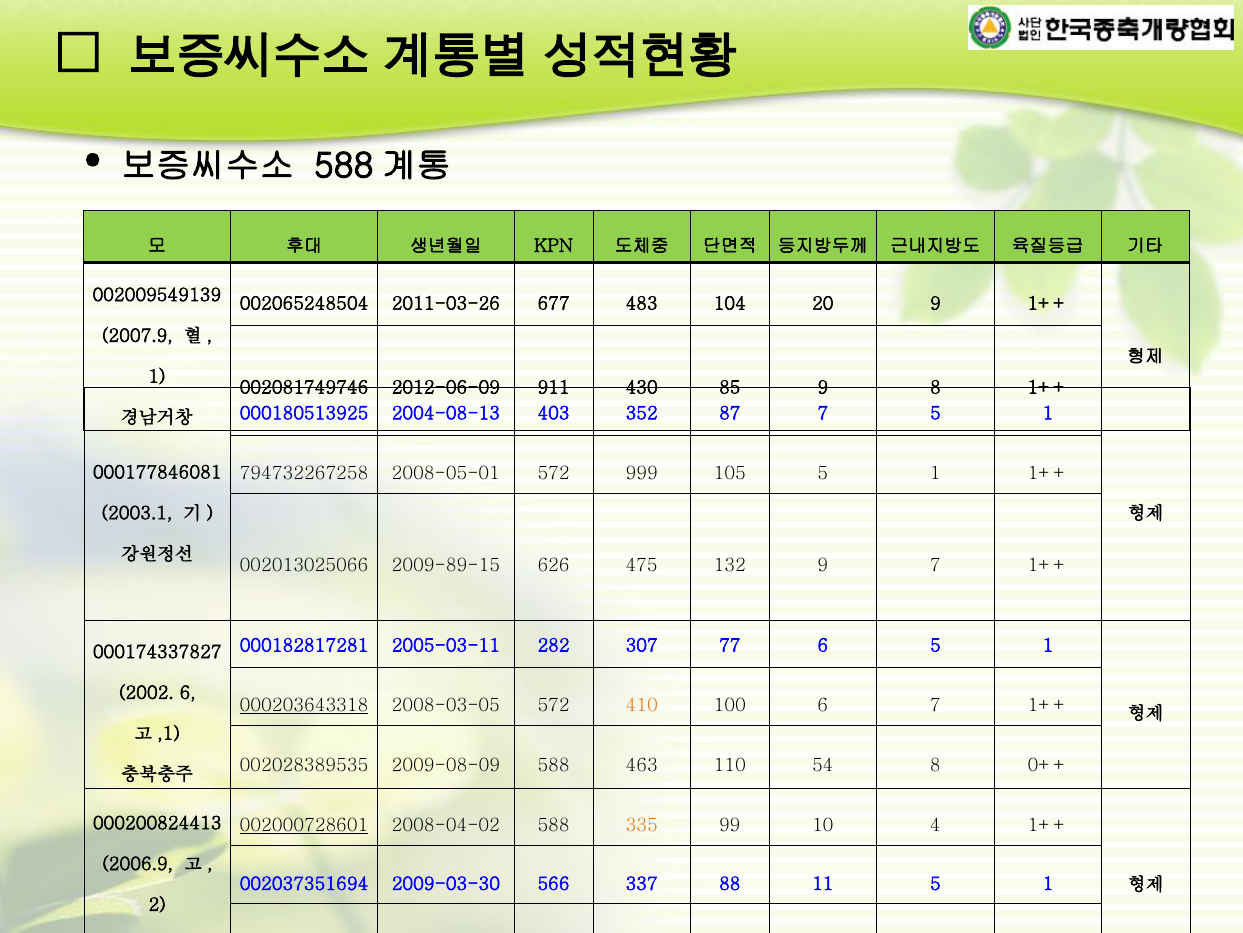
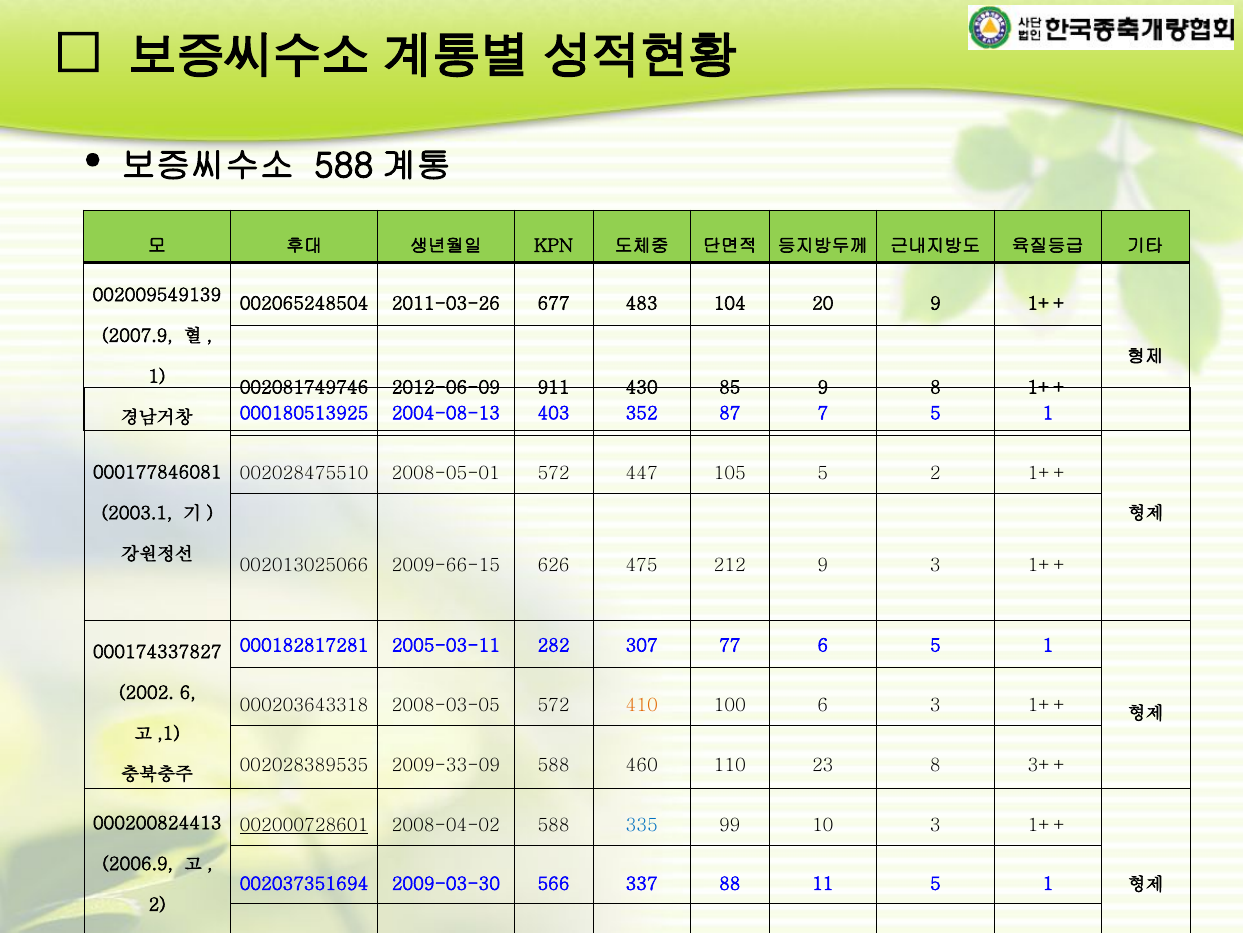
794732267258: 794732267258 -> 002028475510 (304, 473)
999: 999 -> 447 (642, 473)
105 5 1: 1 -> 2 (935, 473)
2009-89-15: 2009-89-15 -> 2009-66-15 (446, 565)
132: 132 -> 212 (730, 565)
9 7: 7 -> 3 (935, 565)
000203643318 underline: present -> none (304, 705)
6 7: 7 -> 3 (935, 705)
2009-08-09: 2009-08-09 -> 2009-33-09 (446, 765)
463: 463 -> 460 (642, 765)
54: 54 -> 23 (823, 765)
0++: 0++ -> 3++ (1048, 765)
335 colour: orange -> blue (642, 825)
10 4: 4 -> 3 (935, 825)
